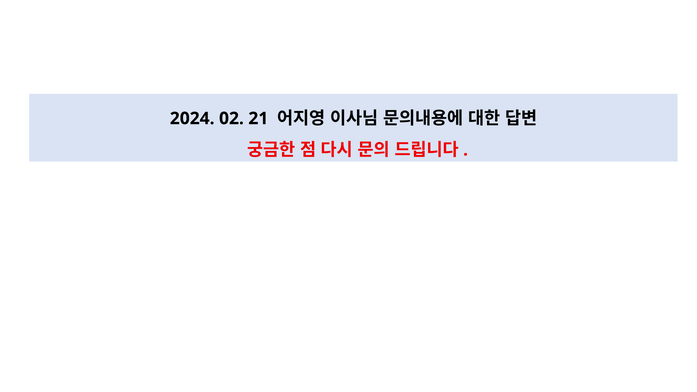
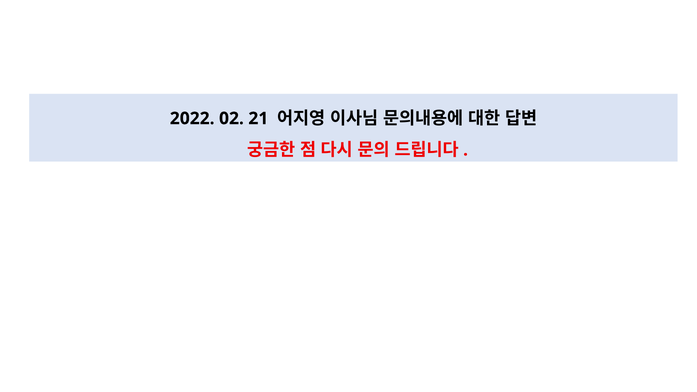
2024: 2024 -> 2022 (192, 118)
